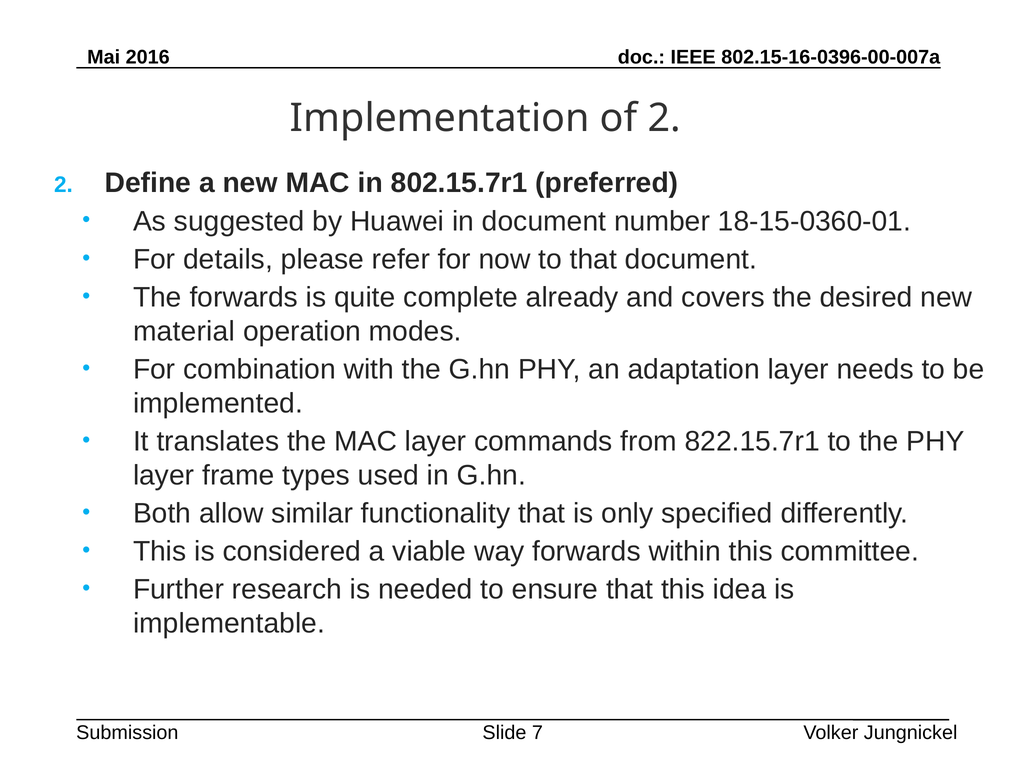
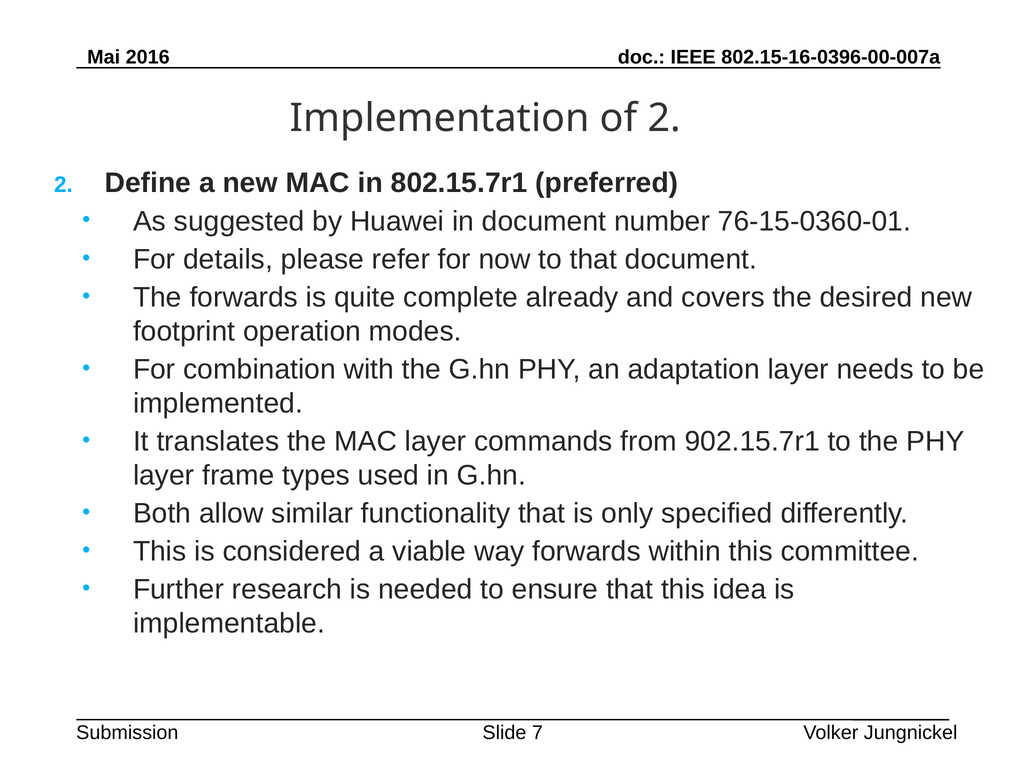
18-15-0360-01: 18-15-0360-01 -> 76-15-0360-01 (814, 221)
material: material -> footprint (184, 332)
822.15.7r1: 822.15.7r1 -> 902.15.7r1 (752, 442)
